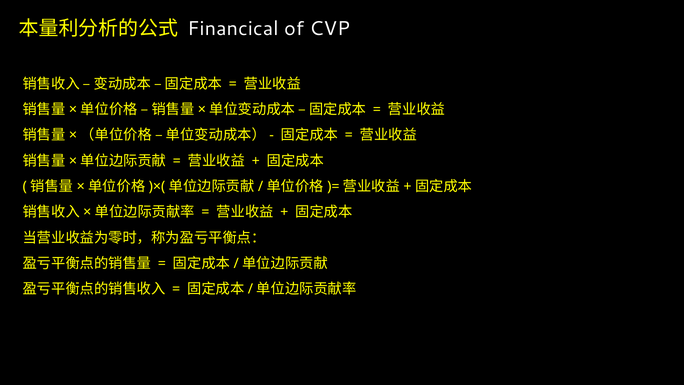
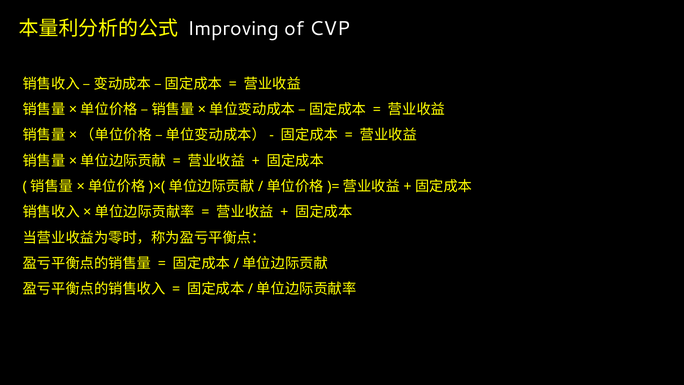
Financical: Financical -> Improving (233, 29)
